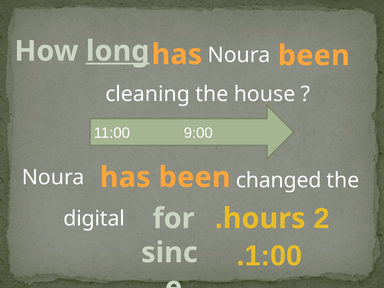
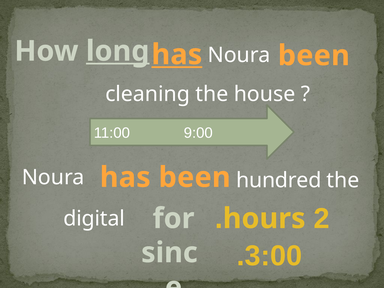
has underline: none -> present (177, 55)
changed: changed -> hundred (279, 180)
1:00: 1:00 -> 3:00 (273, 256)
